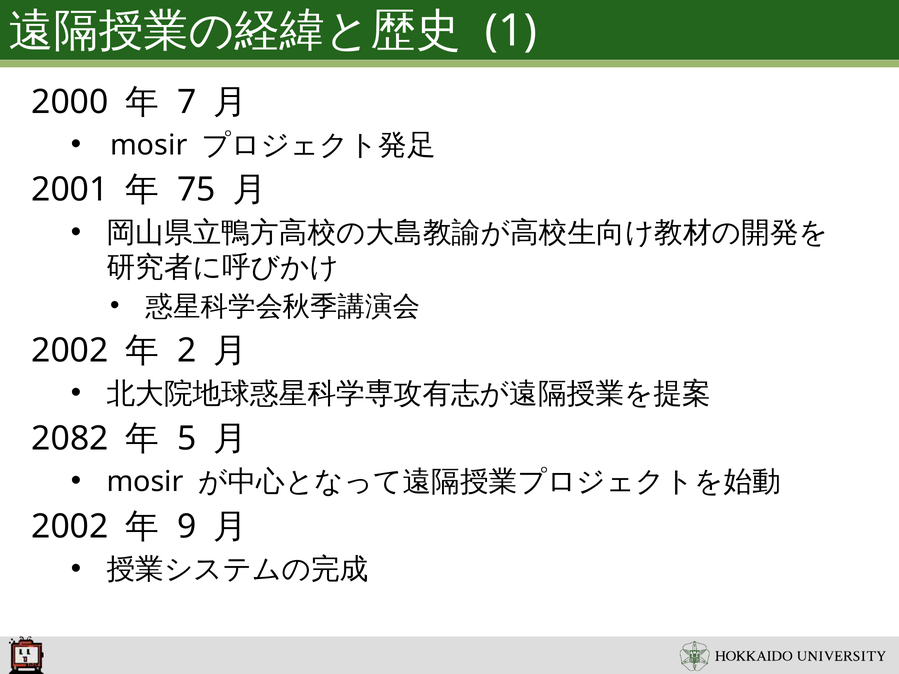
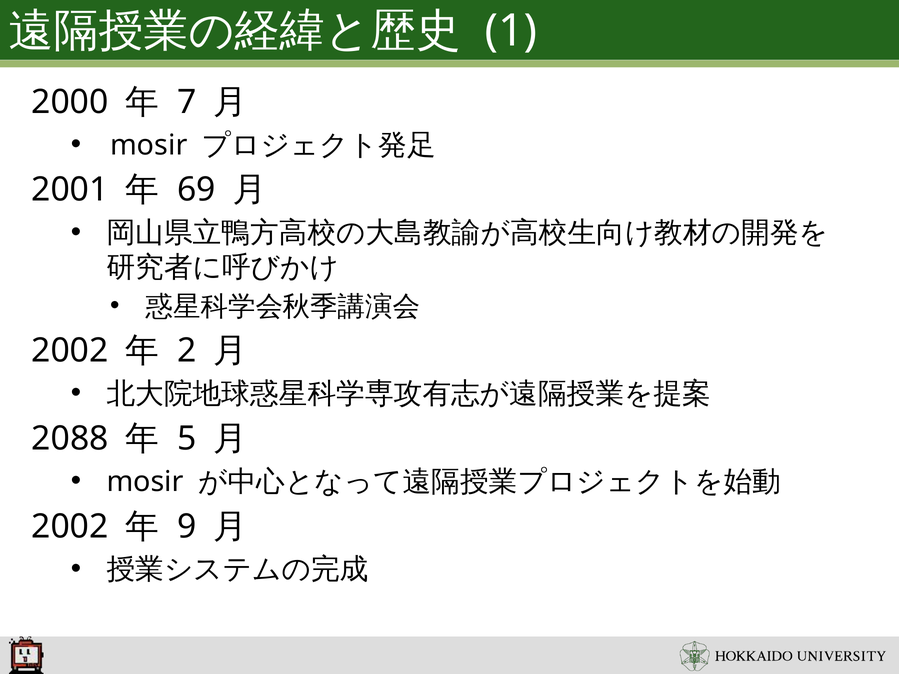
75: 75 -> 69 (196, 190)
2082: 2082 -> 2088 (70, 439)
